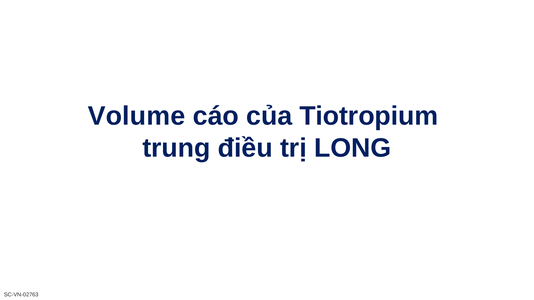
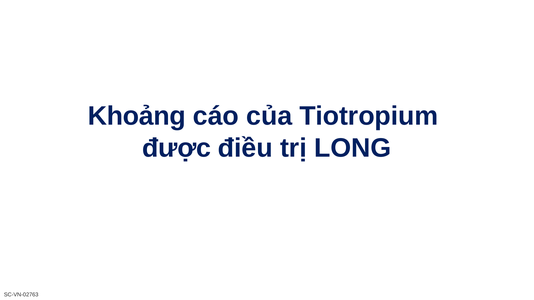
Volume: Volume -> Khoảng (137, 116)
trung: trung -> được (177, 148)
